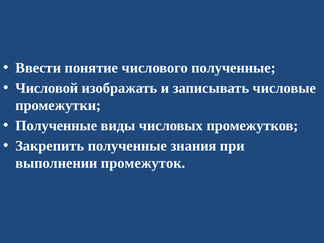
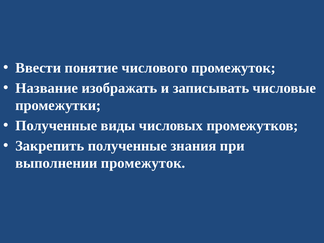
числового полученные: полученные -> промежуток (233, 68)
Числовой: Числовой -> Название (47, 88)
